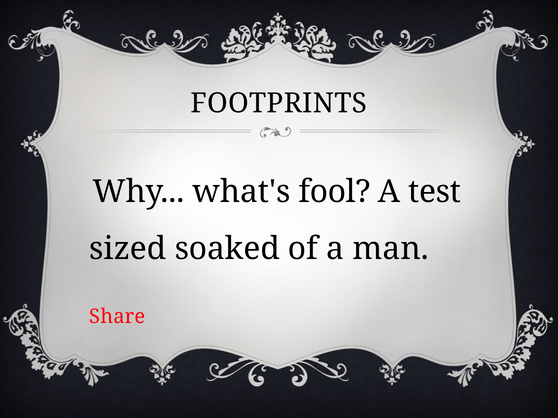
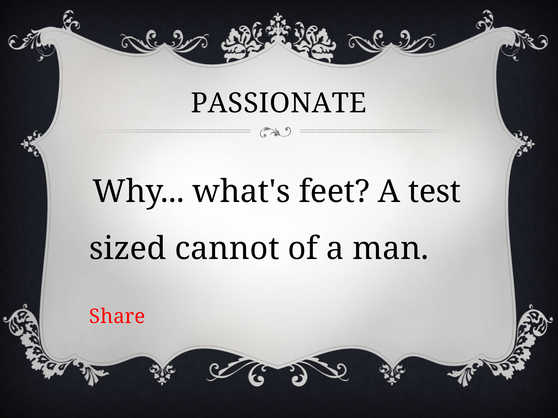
FOOTPRINTS: FOOTPRINTS -> PASSIONATE (279, 103)
fool: fool -> feet (334, 192)
soaked: soaked -> cannot (227, 249)
